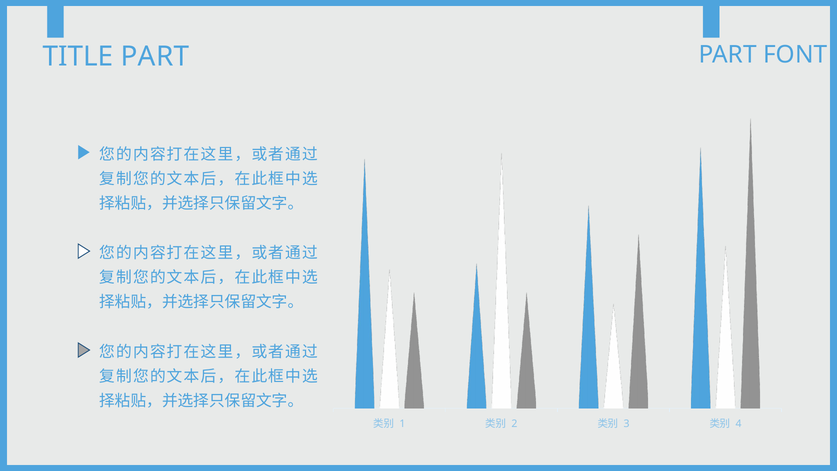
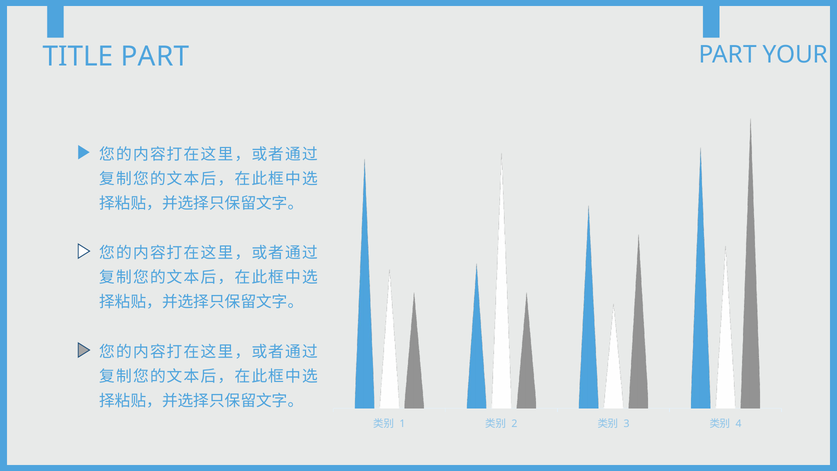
FONT: FONT -> YOUR (795, 55)
